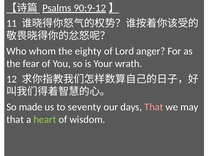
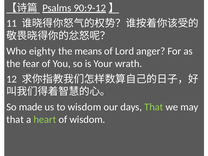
whom: whom -> eighty (42, 51)
eighty: eighty -> means (88, 51)
to seventy: seventy -> wisdom (84, 107)
That colour: pink -> light green (154, 107)
